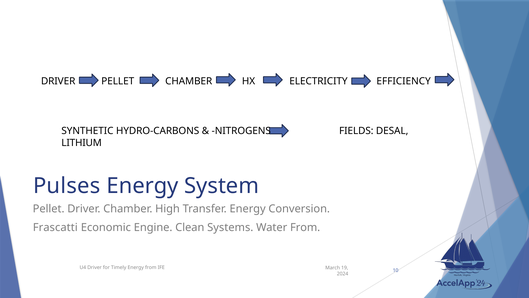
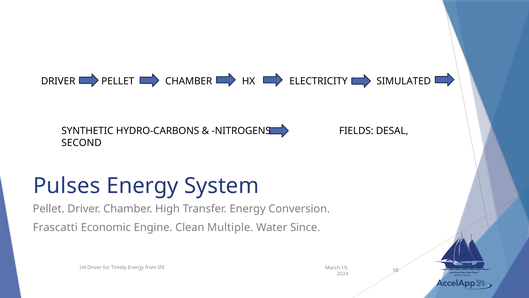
EFFICIENCY: EFFICIENCY -> SIMULATED (404, 81)
LITHIUM: LITHIUM -> SECOND (81, 143)
Systems: Systems -> Multiple (230, 227)
Water From: From -> Since (305, 227)
